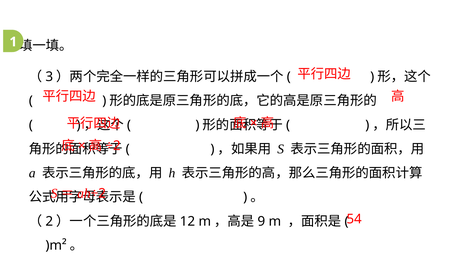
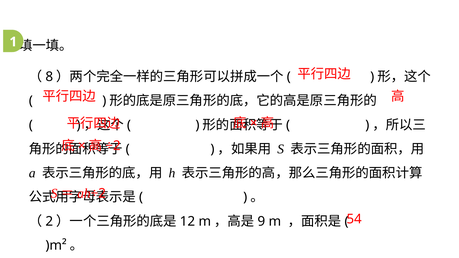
3: 3 -> 8 (49, 77)
